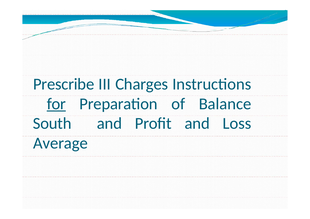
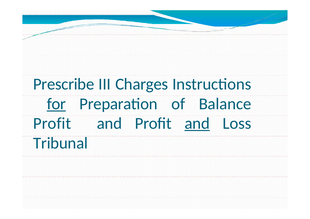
South: South -> Profit (52, 124)
and underline: none -> present (197, 124)
Average: Average -> Tribunal (61, 143)
